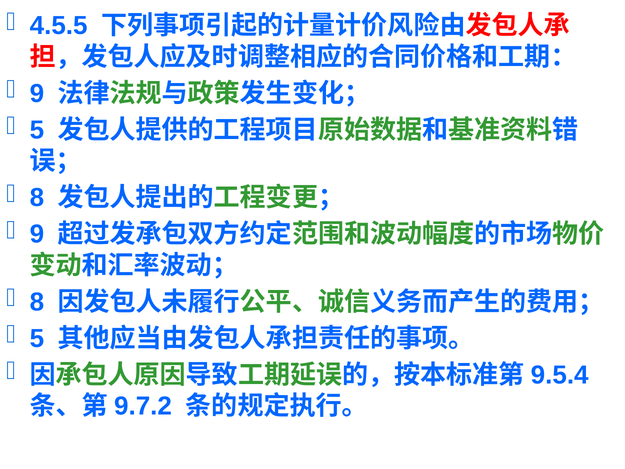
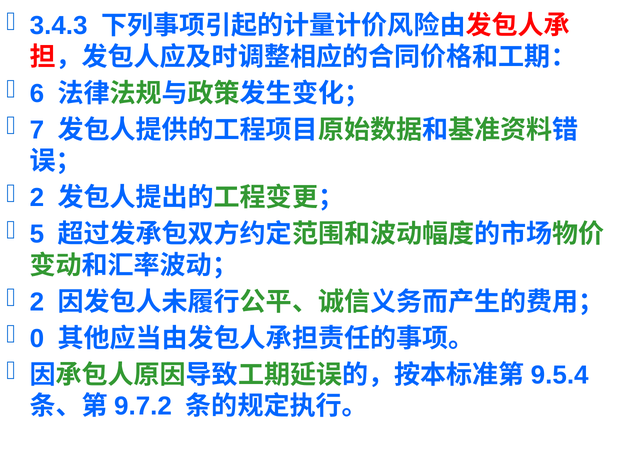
4.5.5: 4.5.5 -> 3.4.3 (59, 26)
9: 9 -> 6 (37, 93)
5: 5 -> 7 (37, 130)
8: 8 -> 2 (37, 198)
9: 9 -> 5 (37, 234)
8: 8 -> 2 (37, 302)
5: 5 -> 0 (37, 338)
